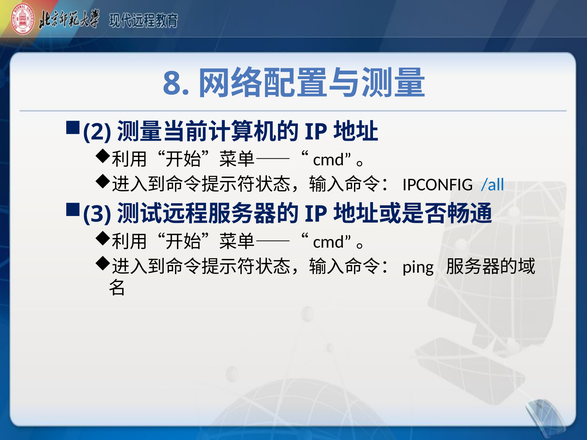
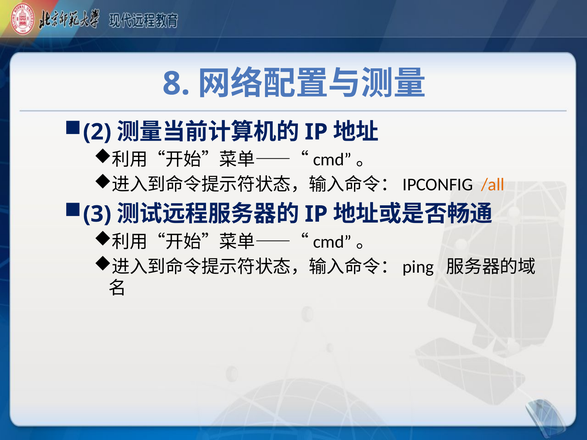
/all colour: blue -> orange (493, 185)
